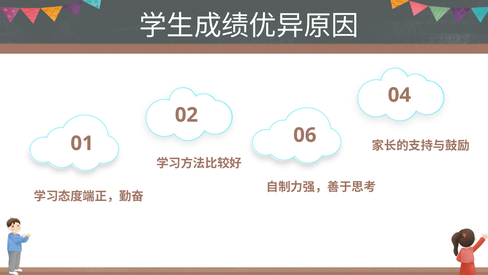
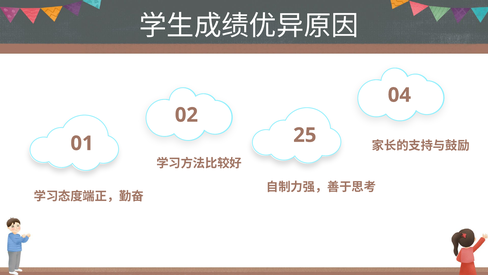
06: 06 -> 25 (305, 135)
